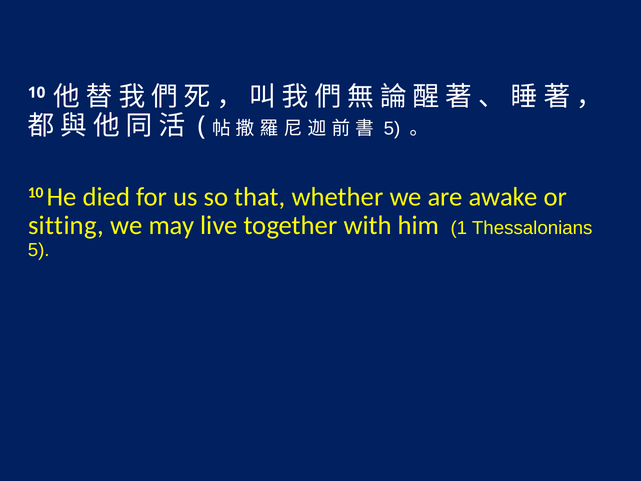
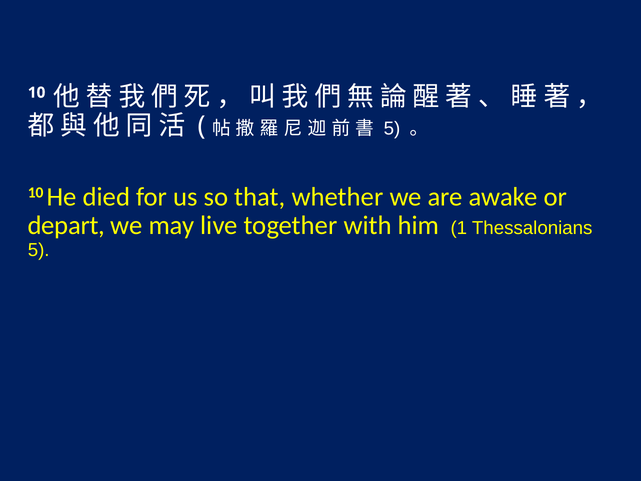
sitting: sitting -> depart (66, 226)
